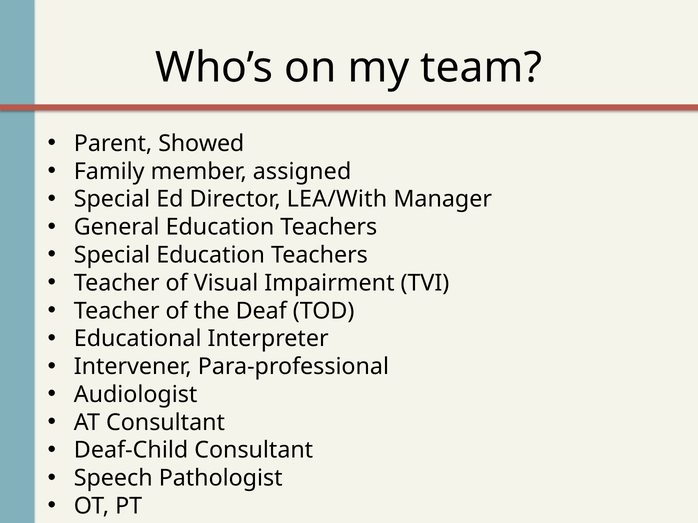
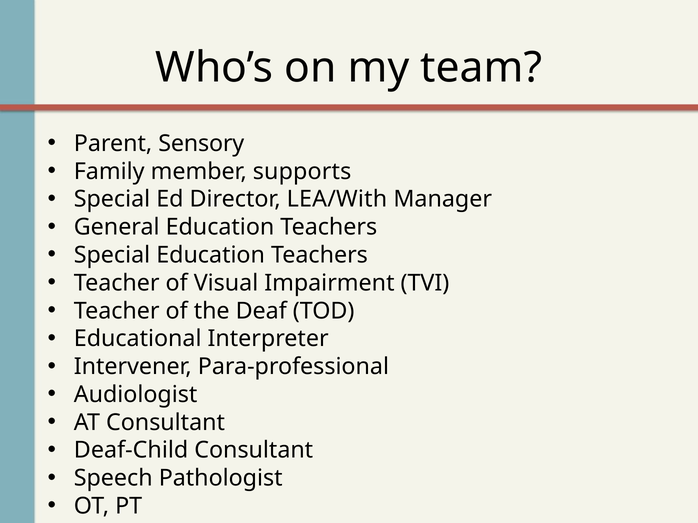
Showed: Showed -> Sensory (201, 144)
assigned: assigned -> supports (302, 172)
